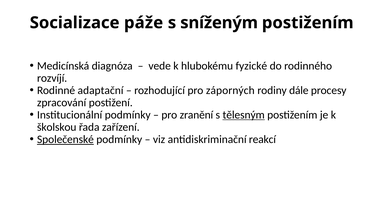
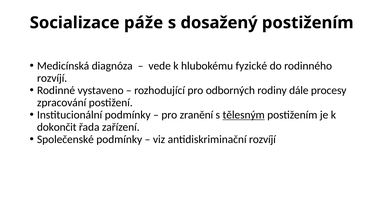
sníženým: sníženým -> dosažený (219, 23)
adaptační: adaptační -> vystaveno (101, 91)
záporných: záporných -> odborných (230, 91)
školskou: školskou -> dokončit (57, 127)
Společenské underline: present -> none (65, 140)
antidiskriminační reakcí: reakcí -> rozvíjí (262, 140)
